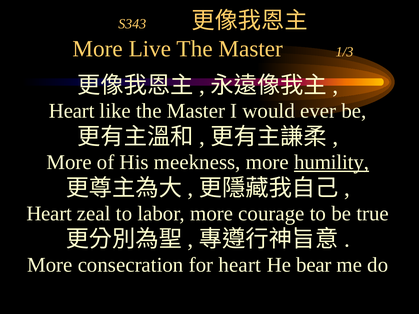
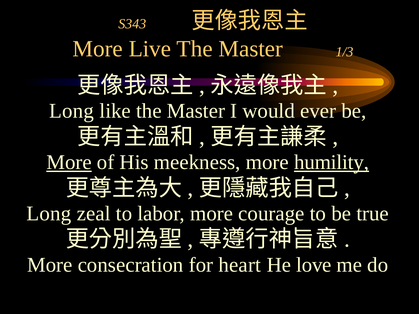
Heart: Heart -> Long (72, 111)
More underline: none -> present (69, 162)
Heart: Heart -> Long (49, 214)
bear: bear -> love (314, 265)
